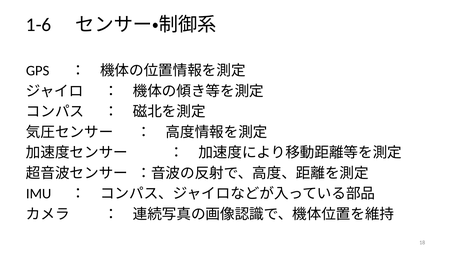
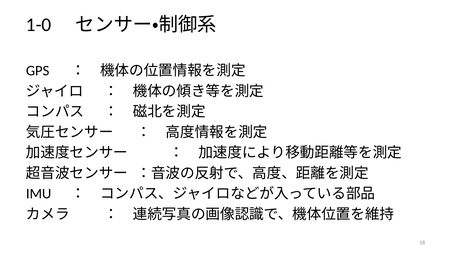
1-6: 1-6 -> 1-0 (39, 25)
